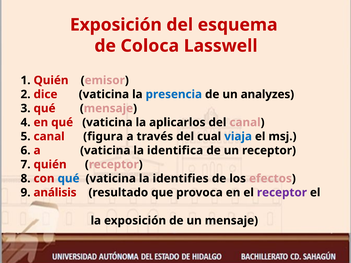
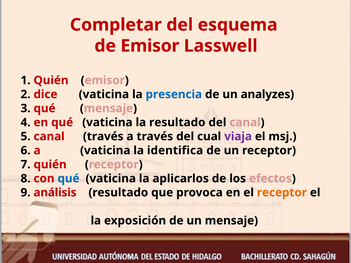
Exposición: Exposición -> Completar (116, 25)
de Coloca: Coloca -> Emisor (150, 46)
la aplicarlos: aplicarlos -> resultado (177, 122)
canal figura: figura -> través (103, 137)
viaja colour: blue -> purple (238, 137)
identifies: identifies -> aplicarlos (181, 179)
receptor colour: purple -> orange (282, 193)
